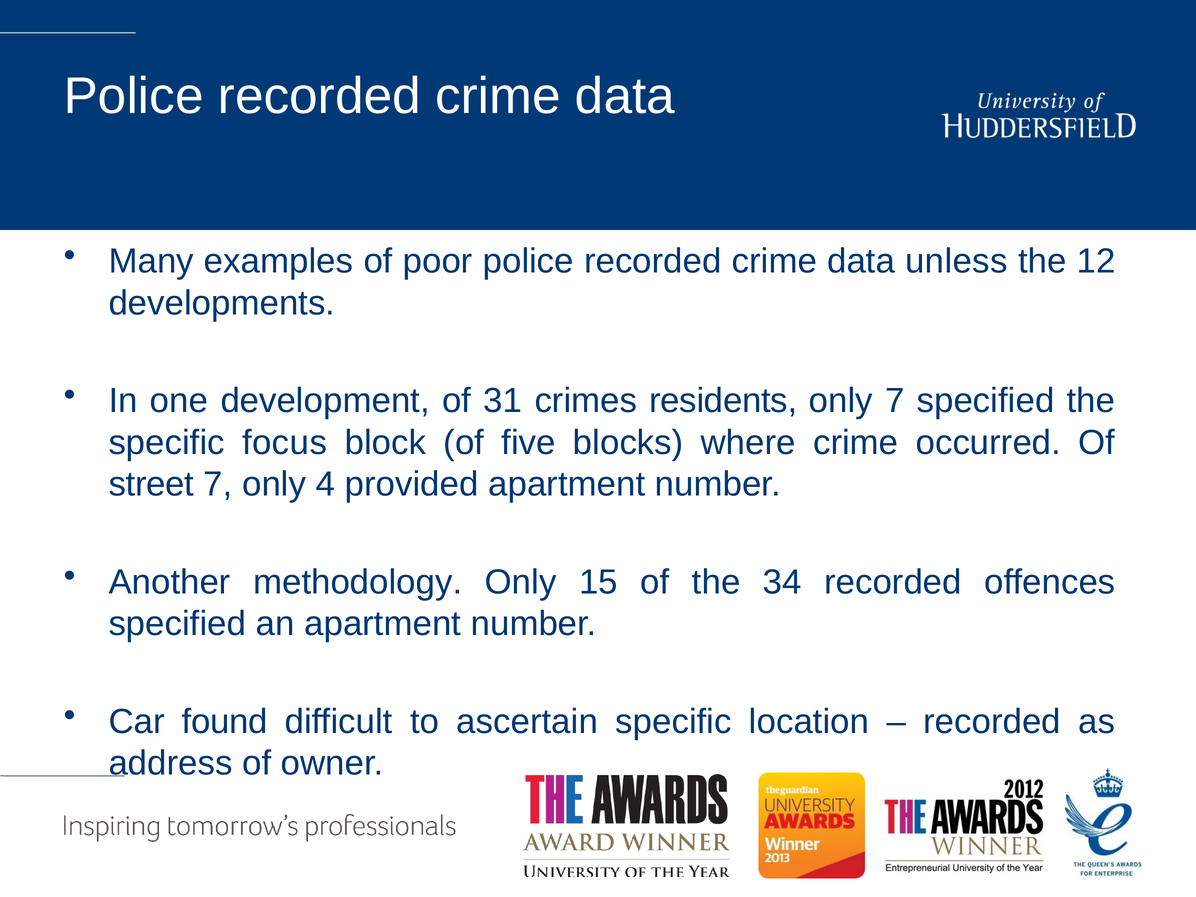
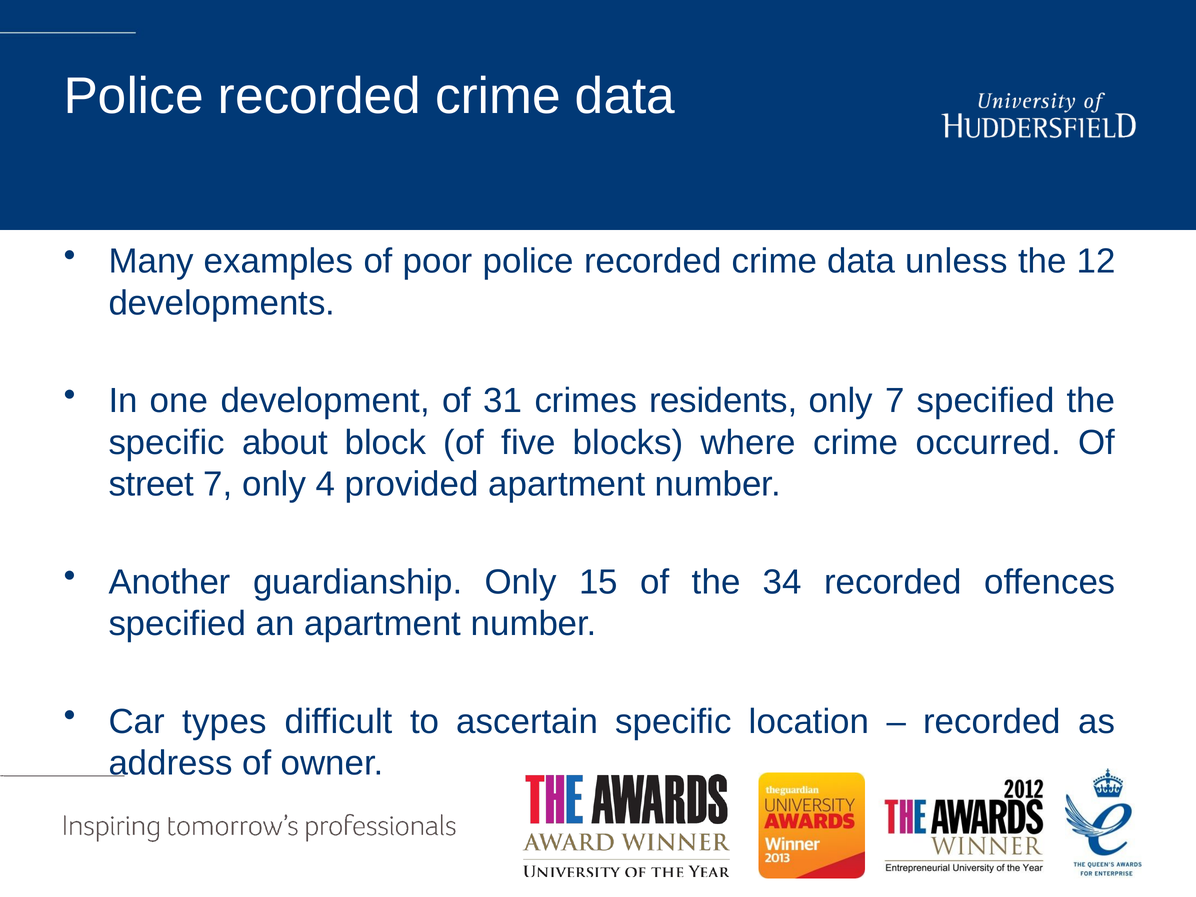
focus: focus -> about (285, 443)
methodology: methodology -> guardianship (358, 582)
found: found -> types (225, 722)
